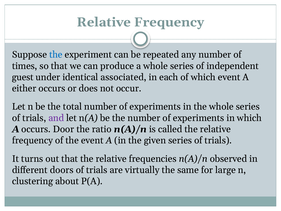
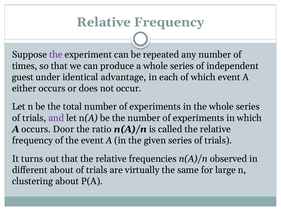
the colour: blue -> purple (56, 55)
associated: associated -> advantage (123, 77)
different doors: doors -> about (62, 170)
